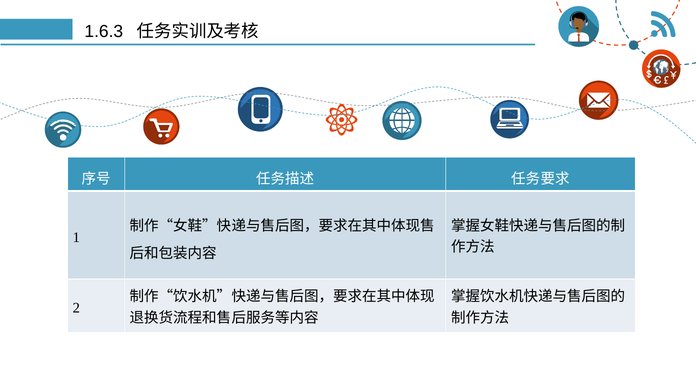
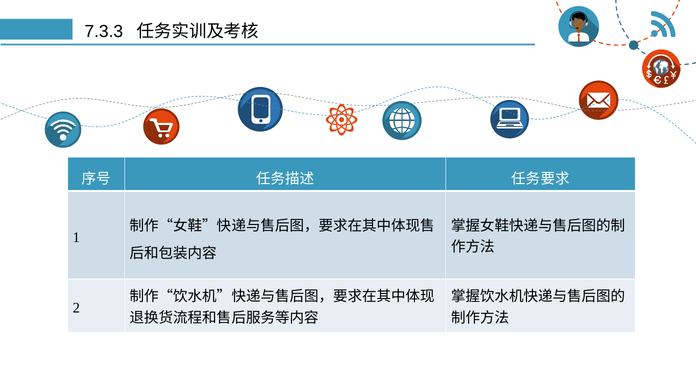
1.6.3: 1.6.3 -> 7.3.3 (104, 31)
